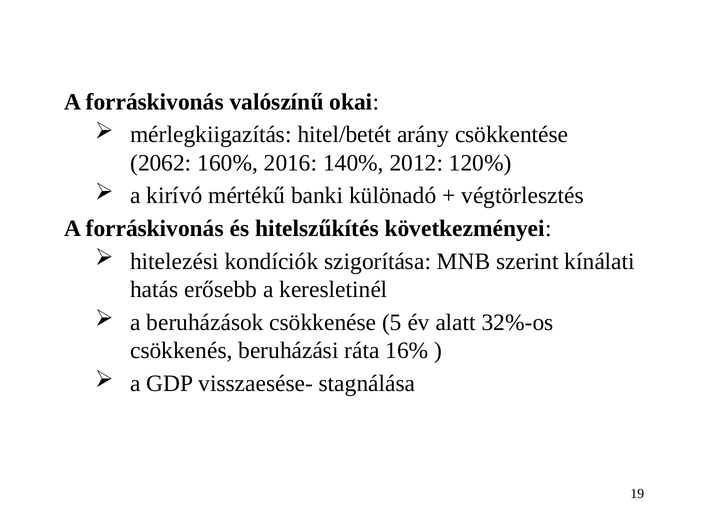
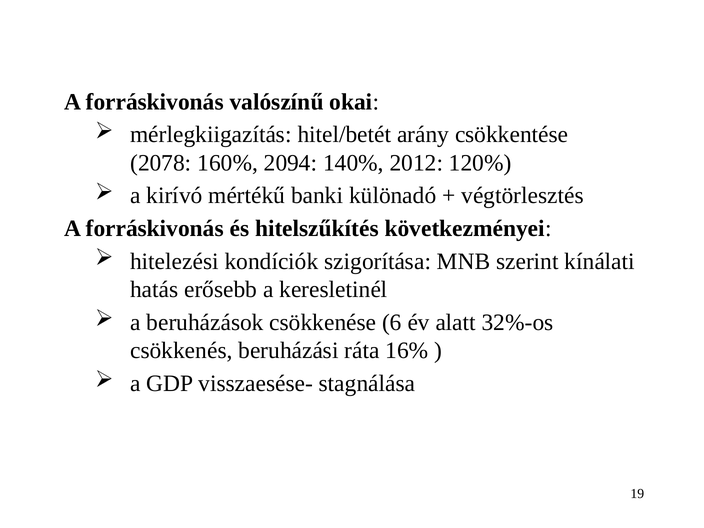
2062: 2062 -> 2078 (161, 163)
2016: 2016 -> 2094 (290, 163)
5: 5 -> 6 (392, 322)
